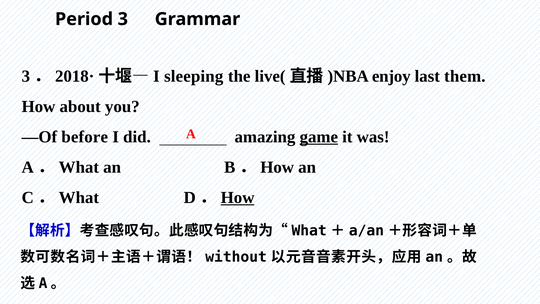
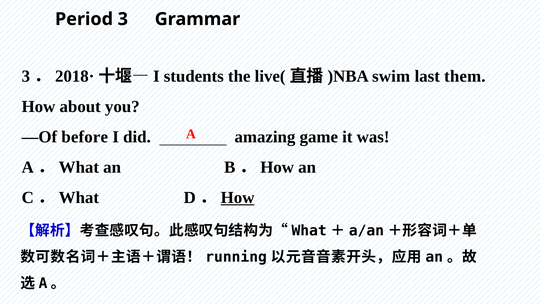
sleeping: sleeping -> students (194, 76)
enjoy: enjoy -> swim (391, 76)
game underline: present -> none (319, 137)
without: without -> running (236, 257)
